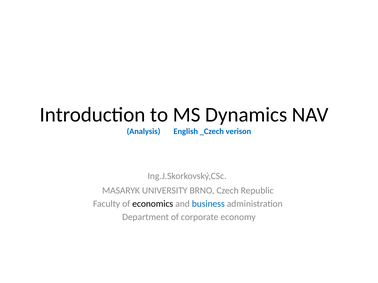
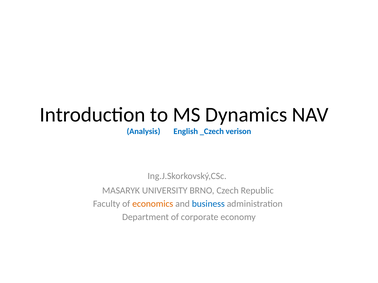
economics colour: black -> orange (153, 204)
